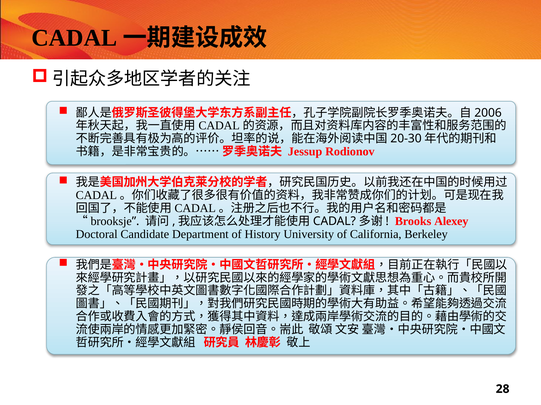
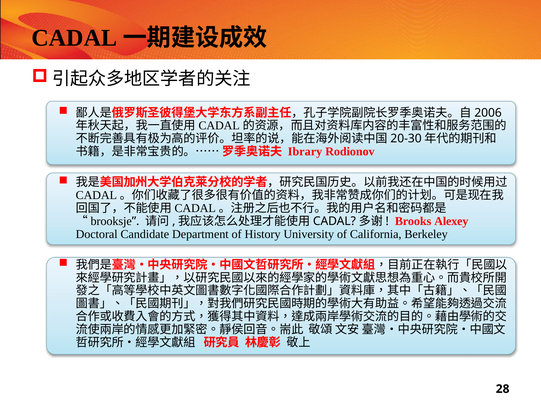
Jessup: Jessup -> Ibrary (305, 152)
